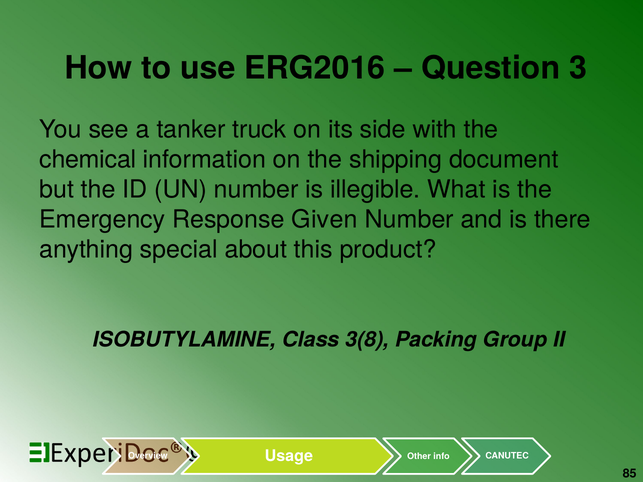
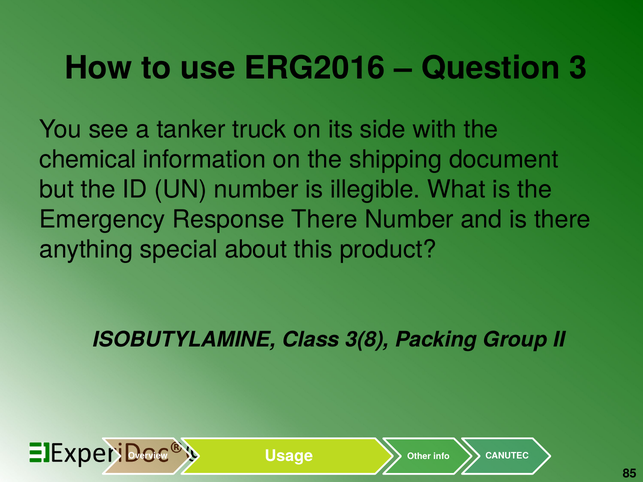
Response Given: Given -> There (325, 220)
